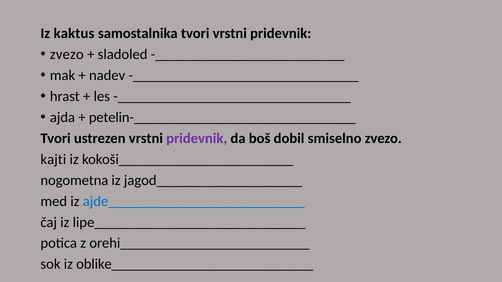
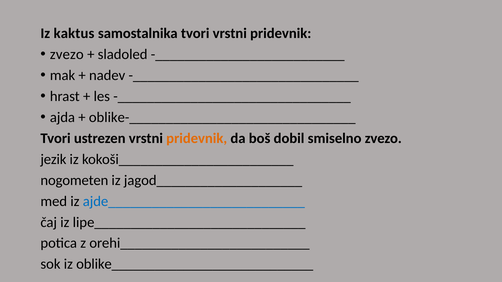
petelin-_______________________________: petelin-_______________________________ -> oblike-_______________________________ (222, 117)
pridevnik colour: purple -> orange (197, 138)
kajti: kajti -> jezik (53, 159)
nogometna: nogometna -> nogometen (74, 180)
